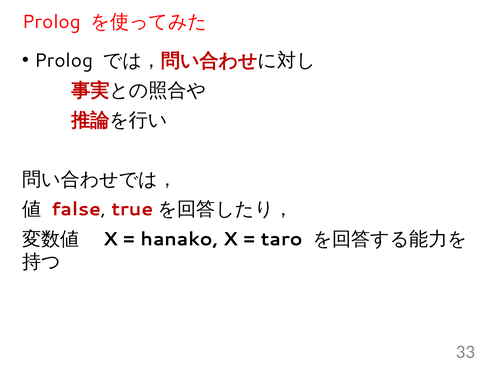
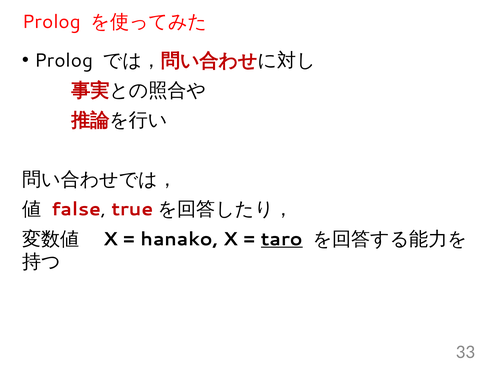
taro underline: none -> present (282, 239)
